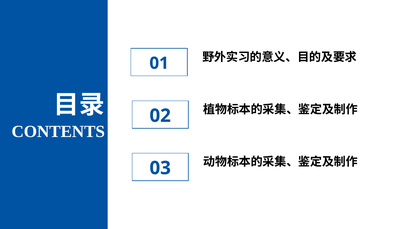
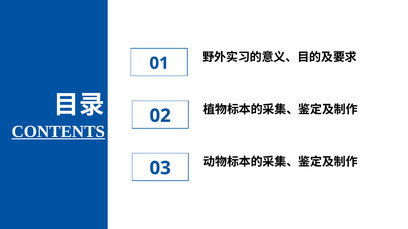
CONTENTS underline: none -> present (58, 132)
